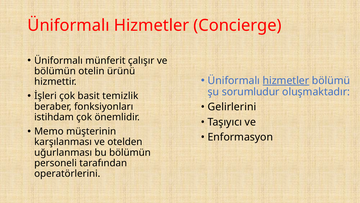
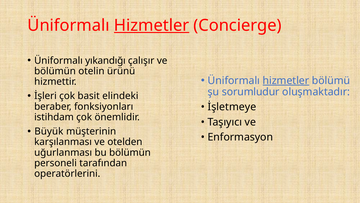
Hizmetler underline: none -> present (152, 25)
münferit: münferit -> yıkandığı (105, 60)
temizlik: temizlik -> elindeki (120, 96)
Gelirlerini: Gelirlerini -> İşletmeye (232, 107)
Memo: Memo -> Büyük (49, 131)
